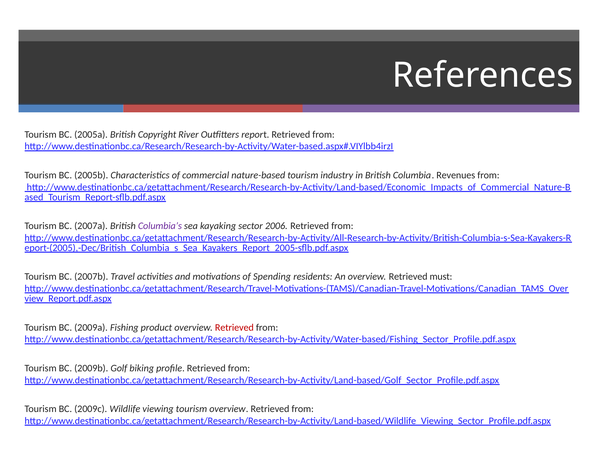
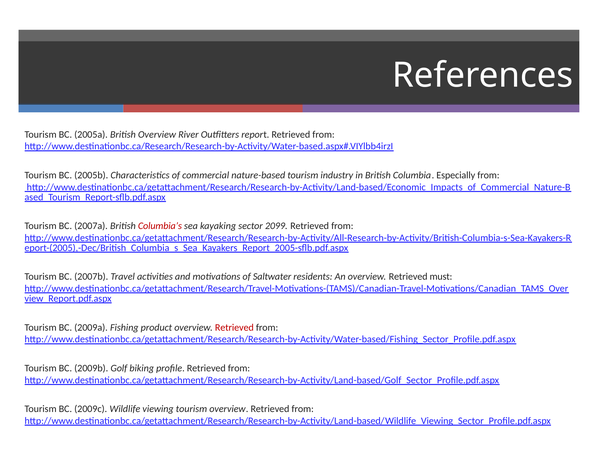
British Copyright: Copyright -> Overview (157, 134)
Revenues: Revenues -> Especially (456, 175)
Columbia’s colour: purple -> red (160, 226)
2006: 2006 -> 2099 (276, 226)
Spending: Spending -> Saltwater (272, 276)
